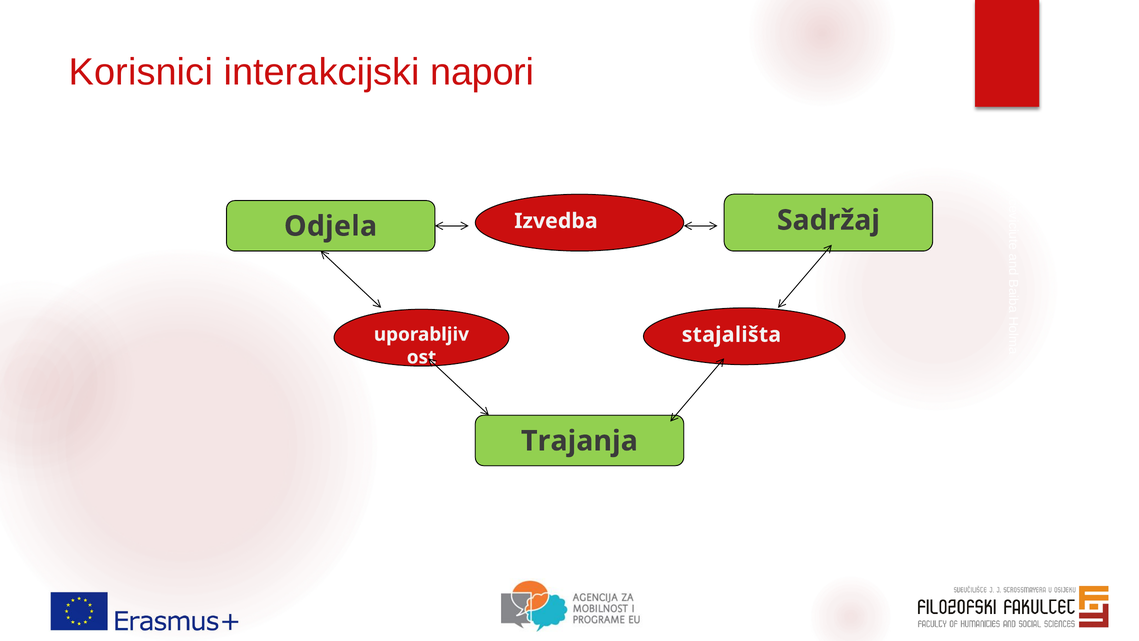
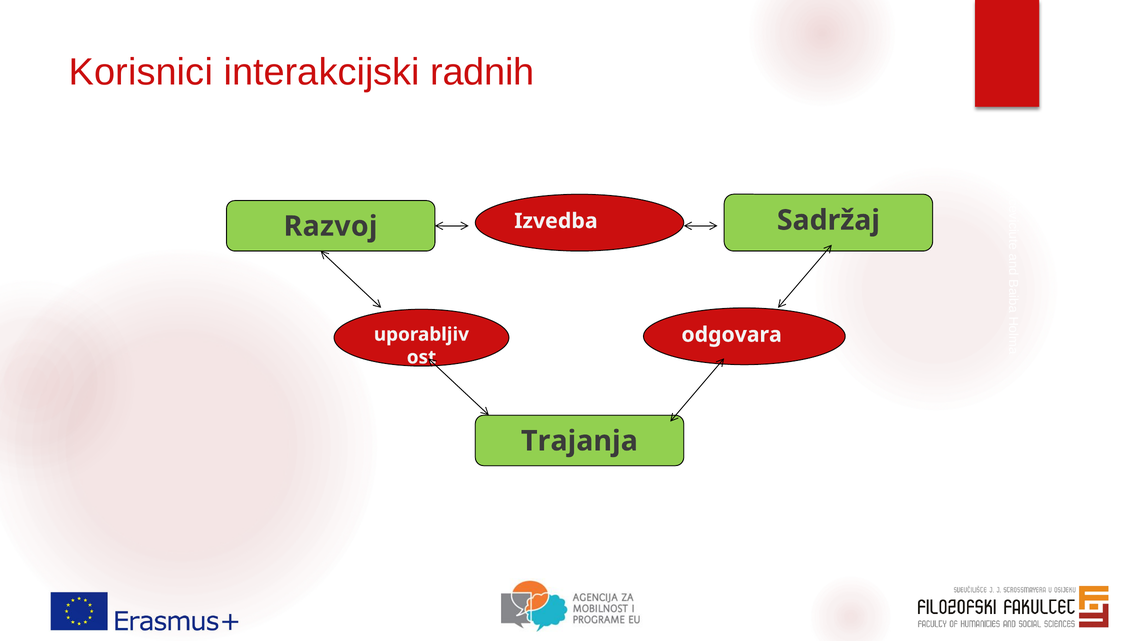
napori: napori -> radnih (482, 72)
Odjela: Odjela -> Razvoj (331, 226)
stajališta: stajališta -> odgovara (732, 335)
